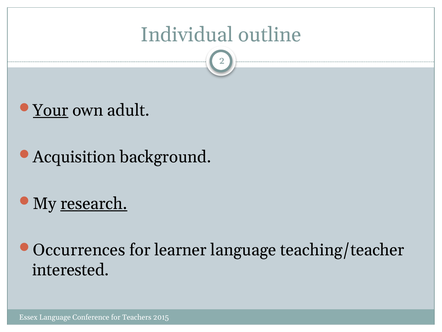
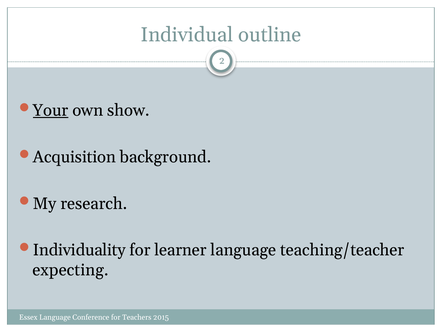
adult: adult -> show (128, 110)
research underline: present -> none (94, 203)
Occurrences: Occurrences -> Individuality (79, 250)
interested: interested -> expecting (70, 270)
